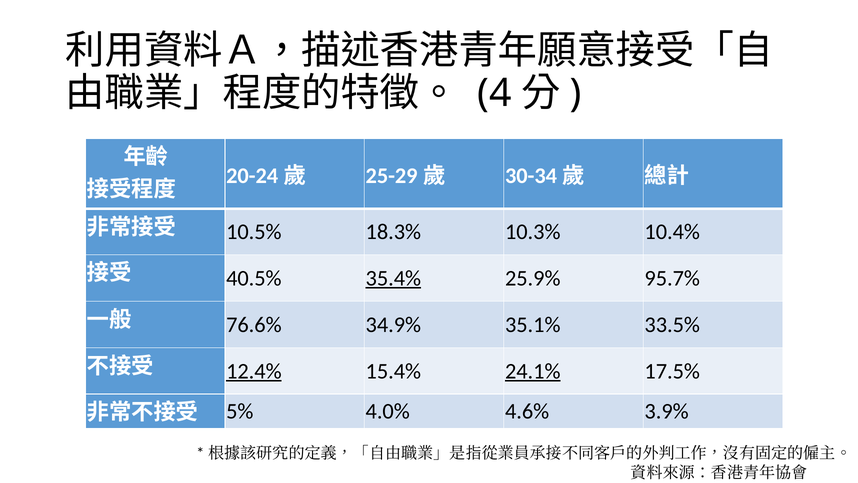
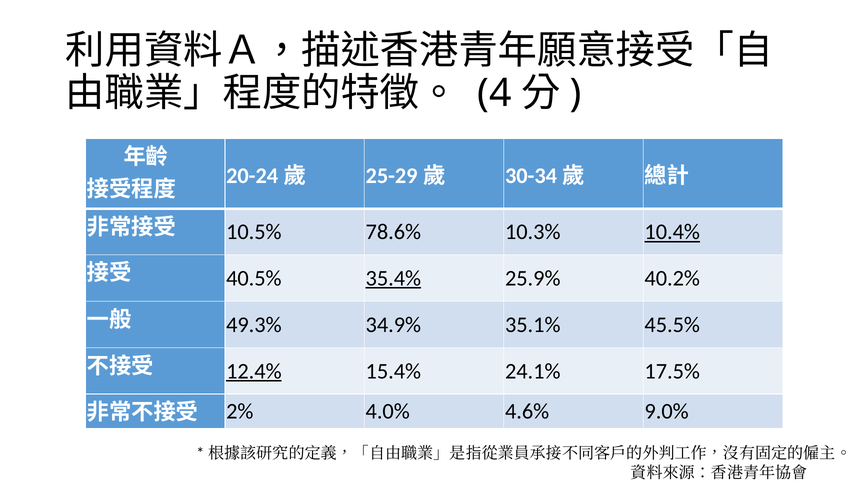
18.3%: 18.3% -> 78.6% (393, 232)
10.4% underline: none -> present (672, 232)
95.7%: 95.7% -> 40.2% (672, 278)
76.6%: 76.6% -> 49.3% (254, 325)
33.5%: 33.5% -> 45.5% (672, 325)
24.1% underline: present -> none (533, 371)
5%: 5% -> 2% (240, 411)
3.9%: 3.9% -> 9.0% (667, 411)
